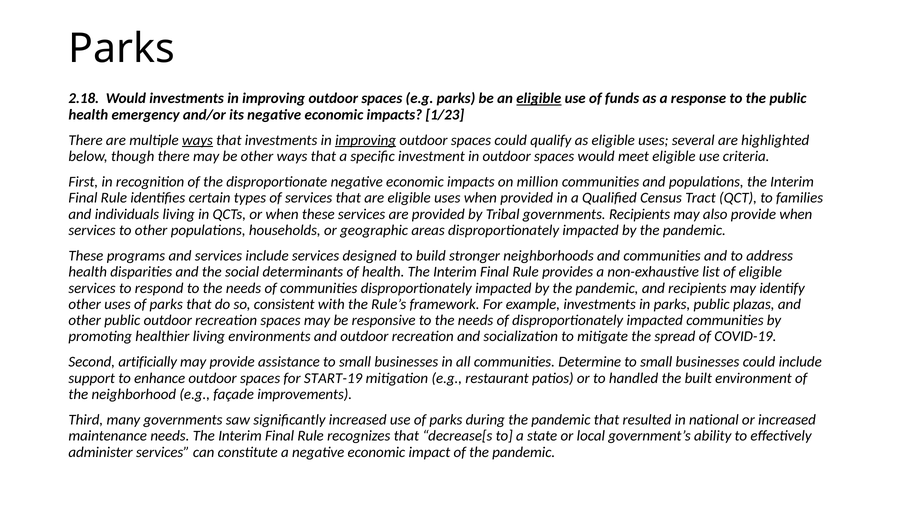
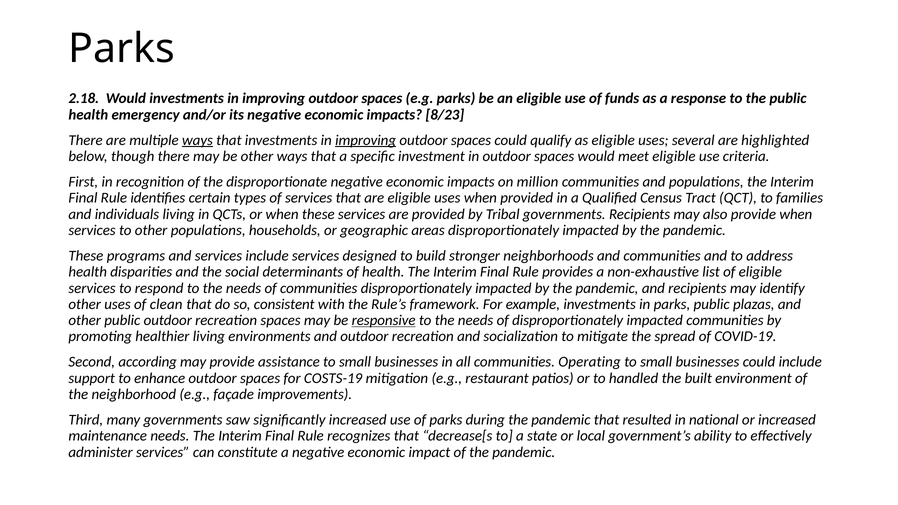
eligible underline: present -> none (539, 99)
1/23: 1/23 -> 8/23 (445, 115)
uses of parks: parks -> clean (166, 304)
responsive underline: none -> present (384, 320)
artificially: artificially -> according (148, 362)
Determine: Determine -> Operating (590, 362)
START-19: START-19 -> COSTS-19 (333, 378)
